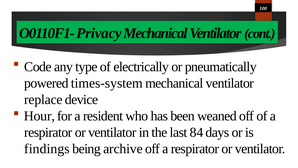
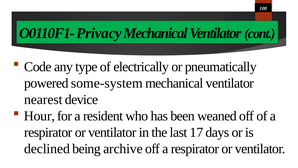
times-system: times-system -> some-system (107, 83)
replace: replace -> nearest (43, 99)
84: 84 -> 17 (197, 132)
findings: findings -> declined (47, 148)
